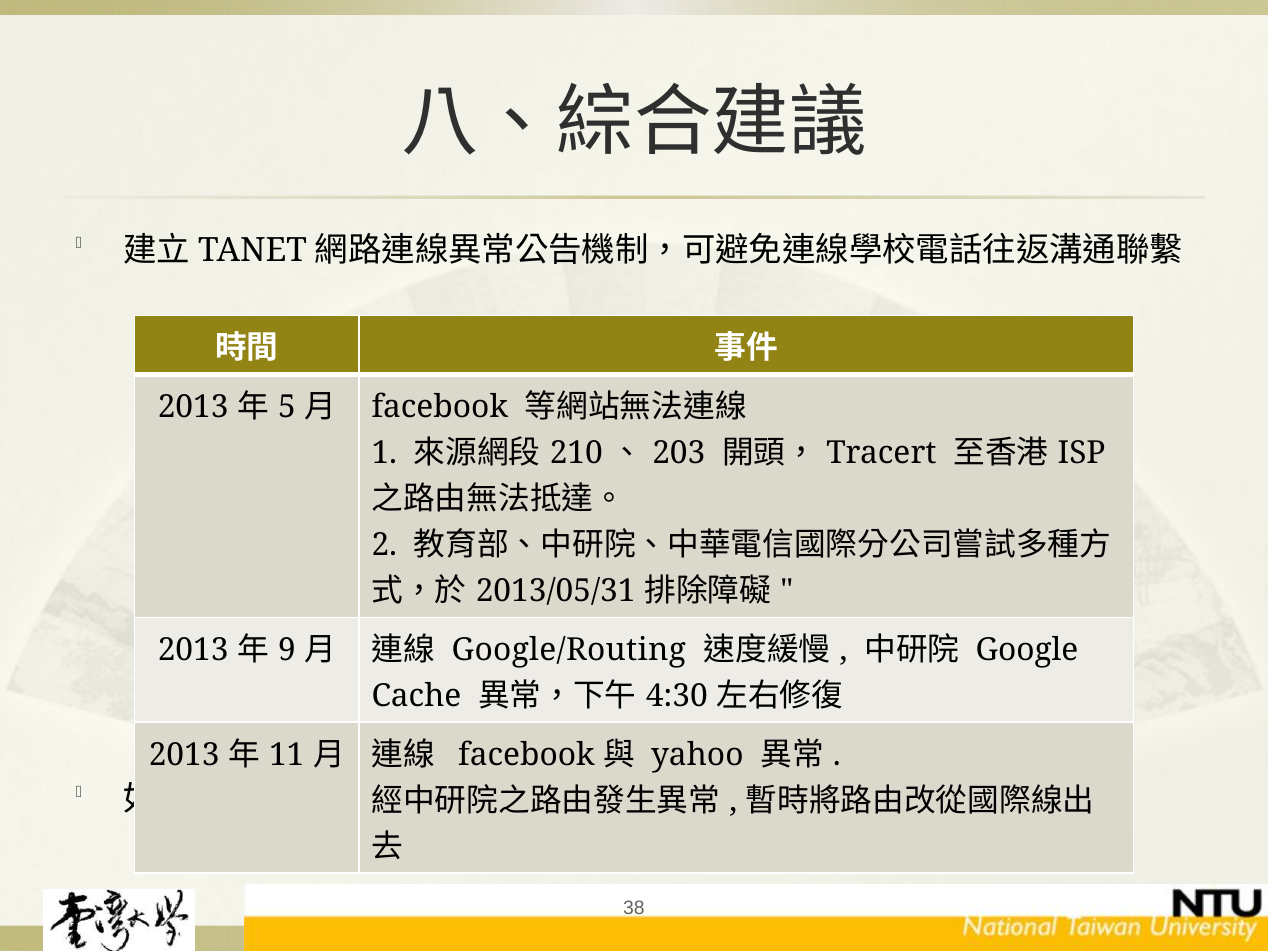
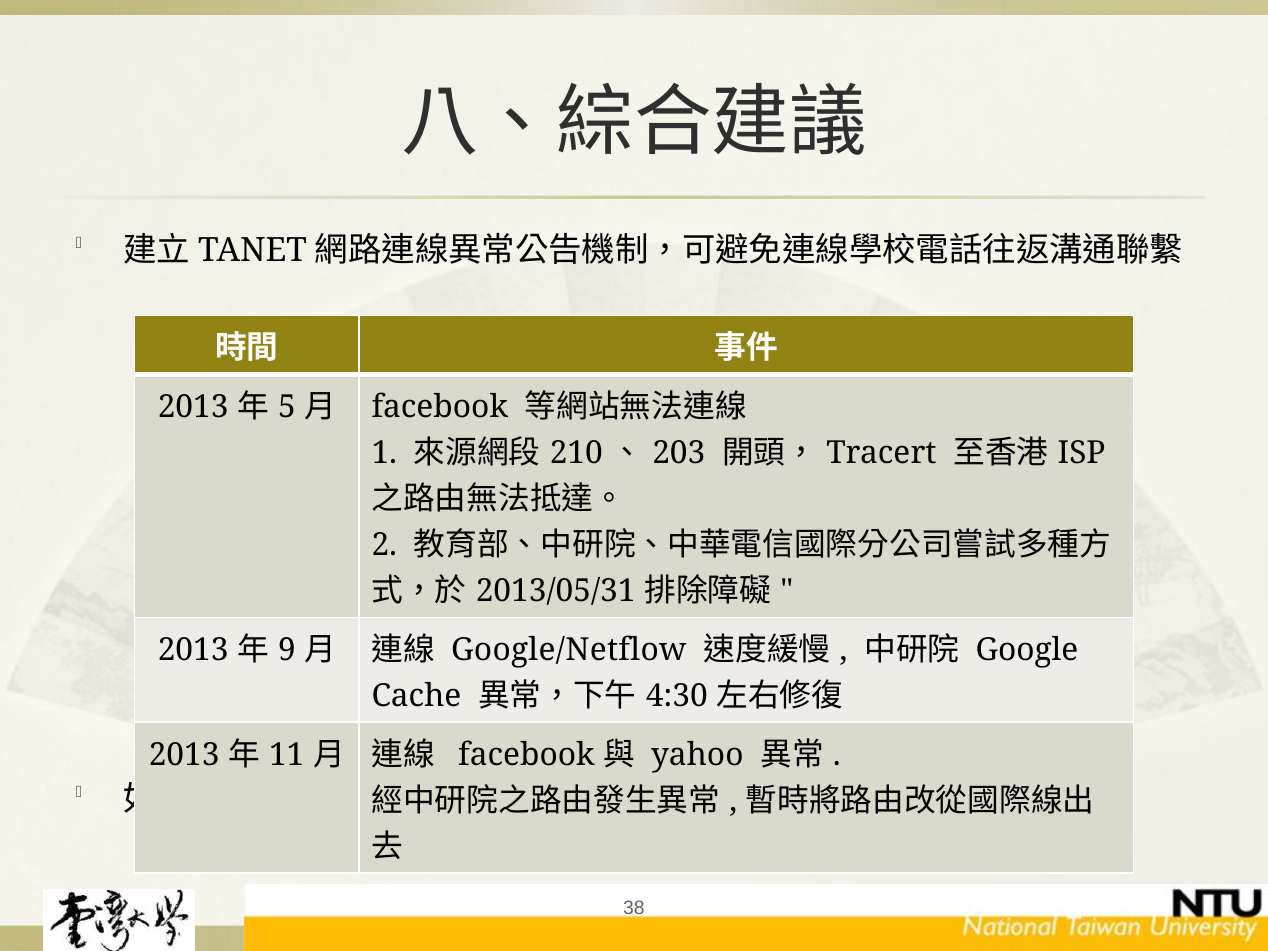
Google/Routing: Google/Routing -> Google/Netflow (569, 650)
